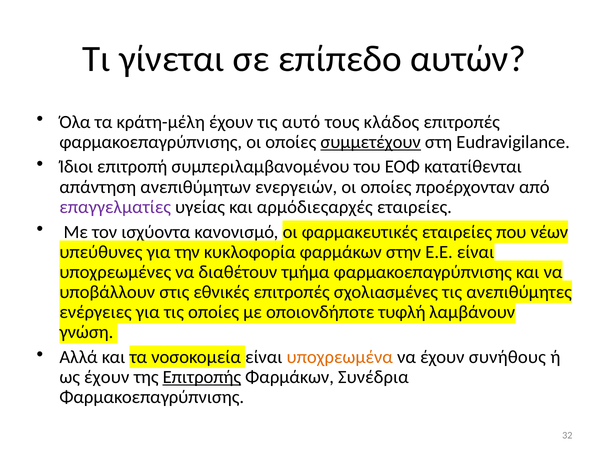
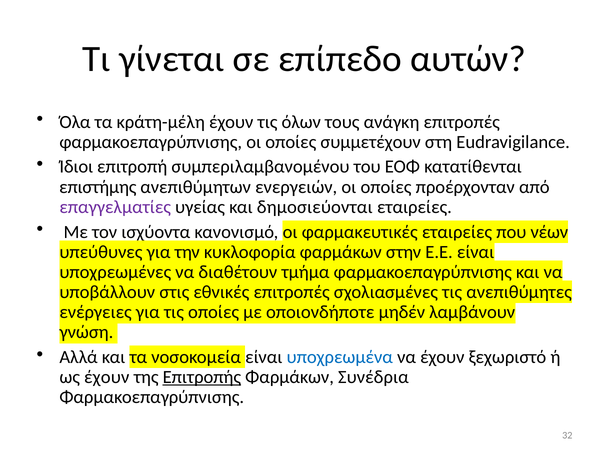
αυτό: αυτό -> όλων (301, 122)
κλάδος: κλάδος -> ανάγκη (392, 122)
συμμετέχουν underline: present -> none (371, 142)
απάντηση: απάντηση -> επιστήμης (98, 187)
αρμόδιεςαρχές: αρμόδιεςαρχές -> δημοσιεύονται (315, 207)
τυφλή: τυφλή -> μηδέν (402, 313)
υποχρεωμένα colour: orange -> blue (340, 358)
συνήθους: συνήθους -> ξεχωριστό (507, 358)
